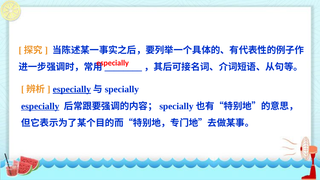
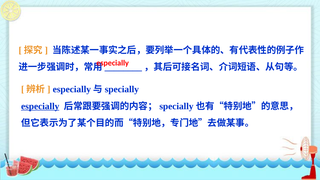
especially underline: present -> none (72, 89)
